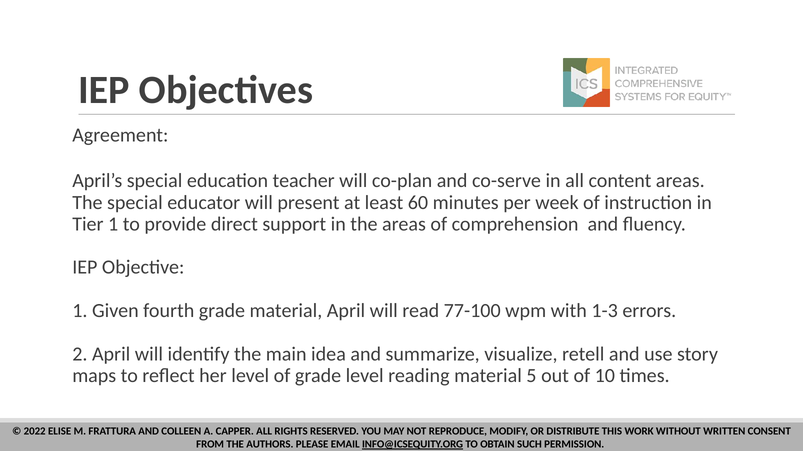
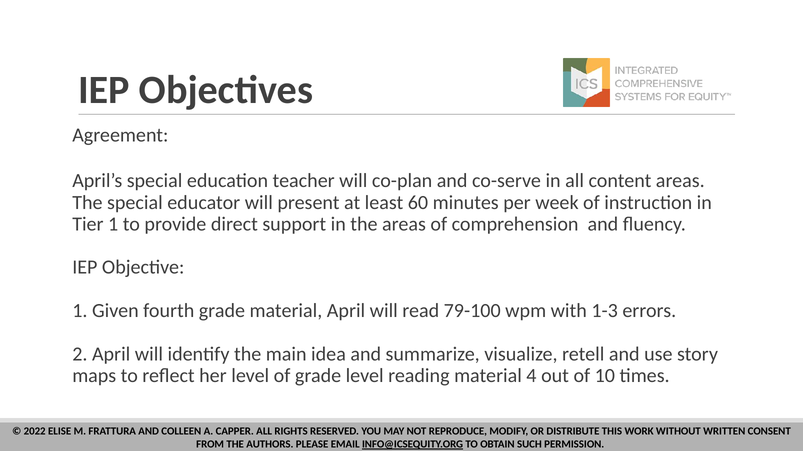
77-100: 77-100 -> 79-100 (472, 311)
5: 5 -> 4 (531, 376)
